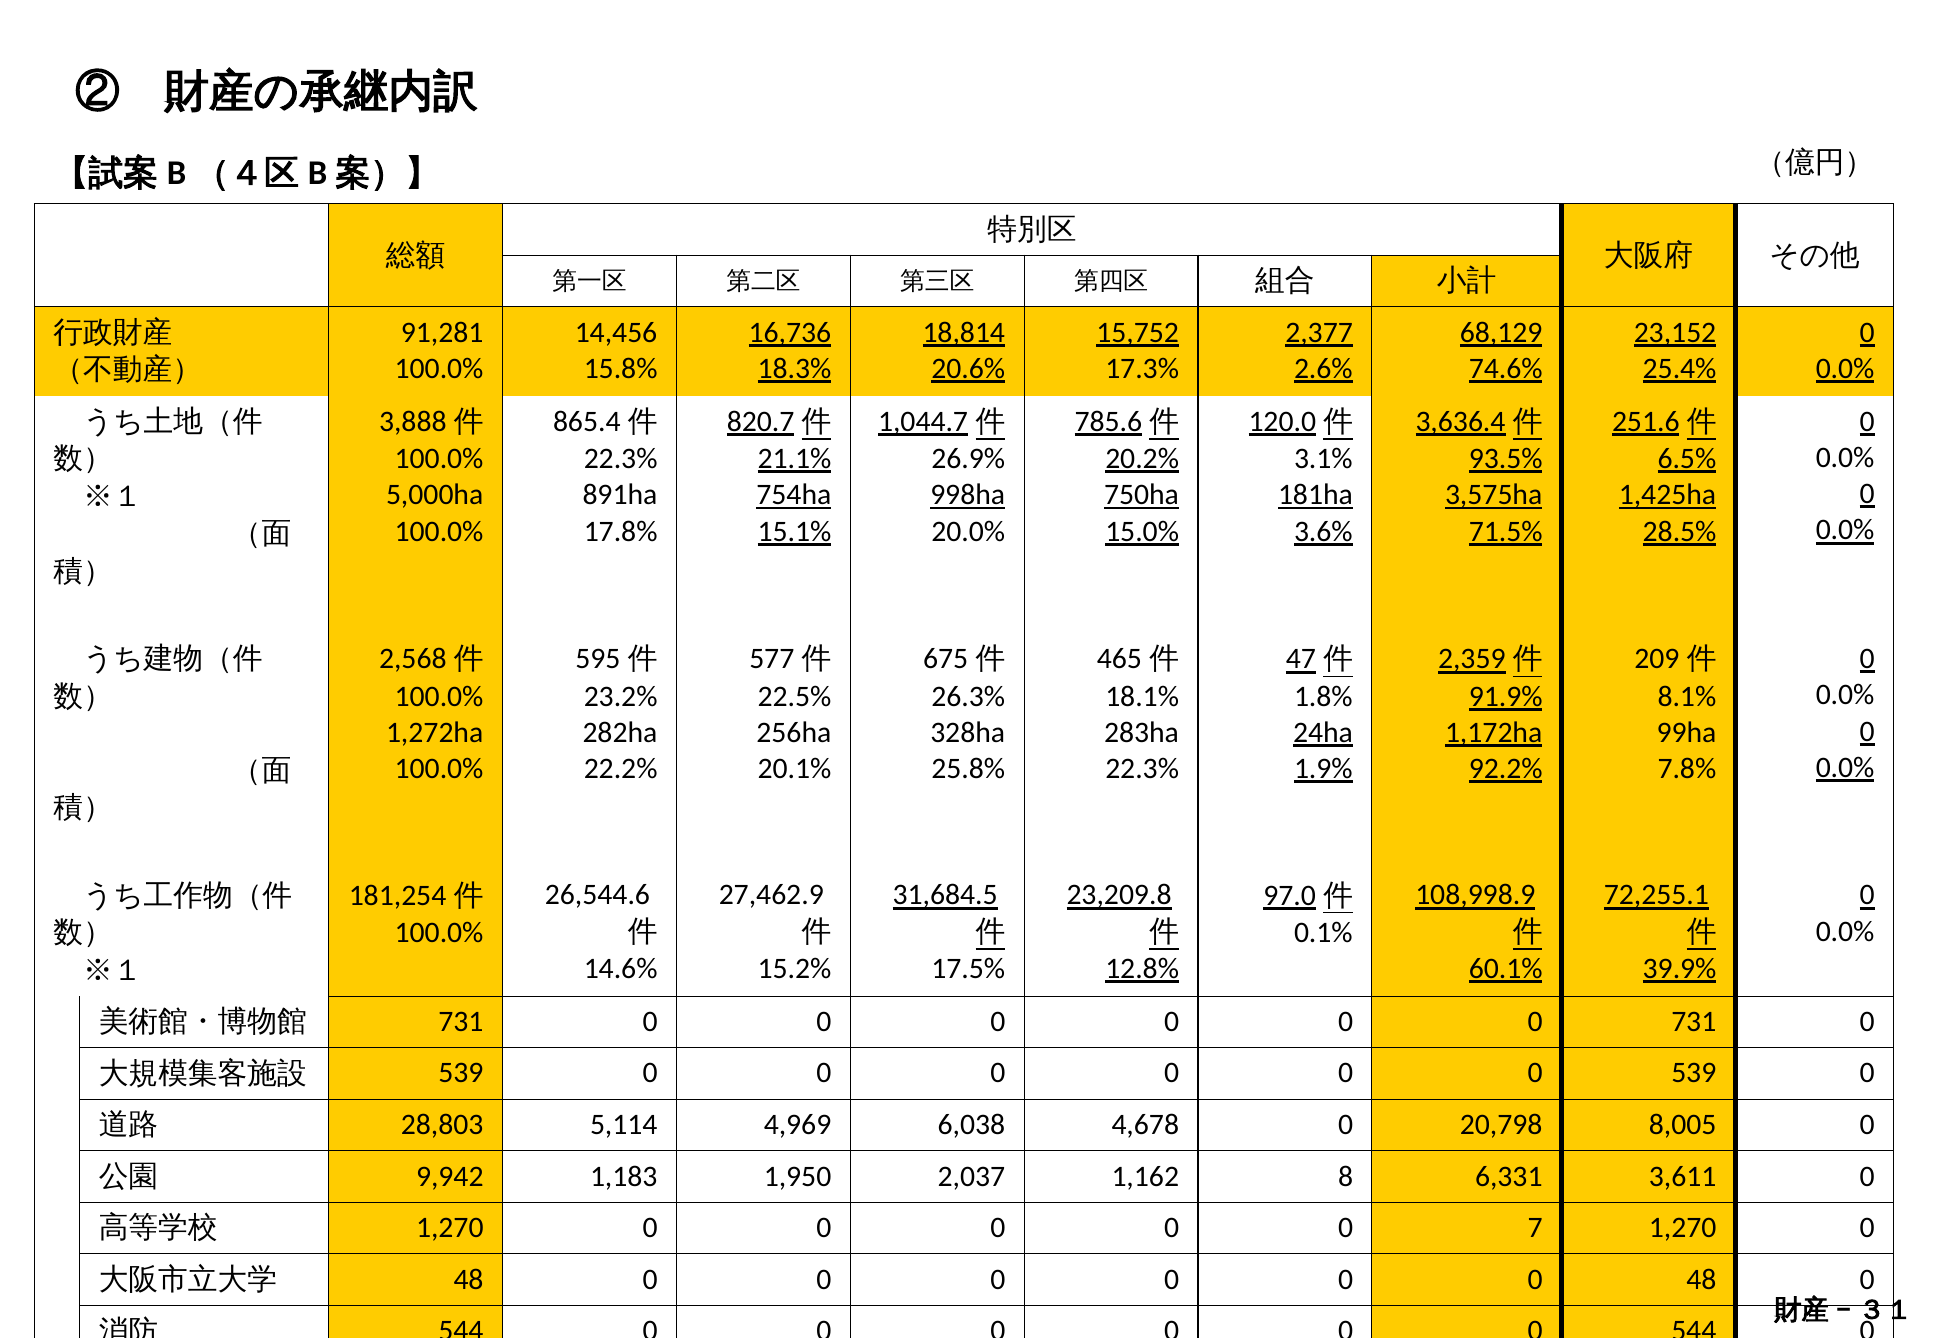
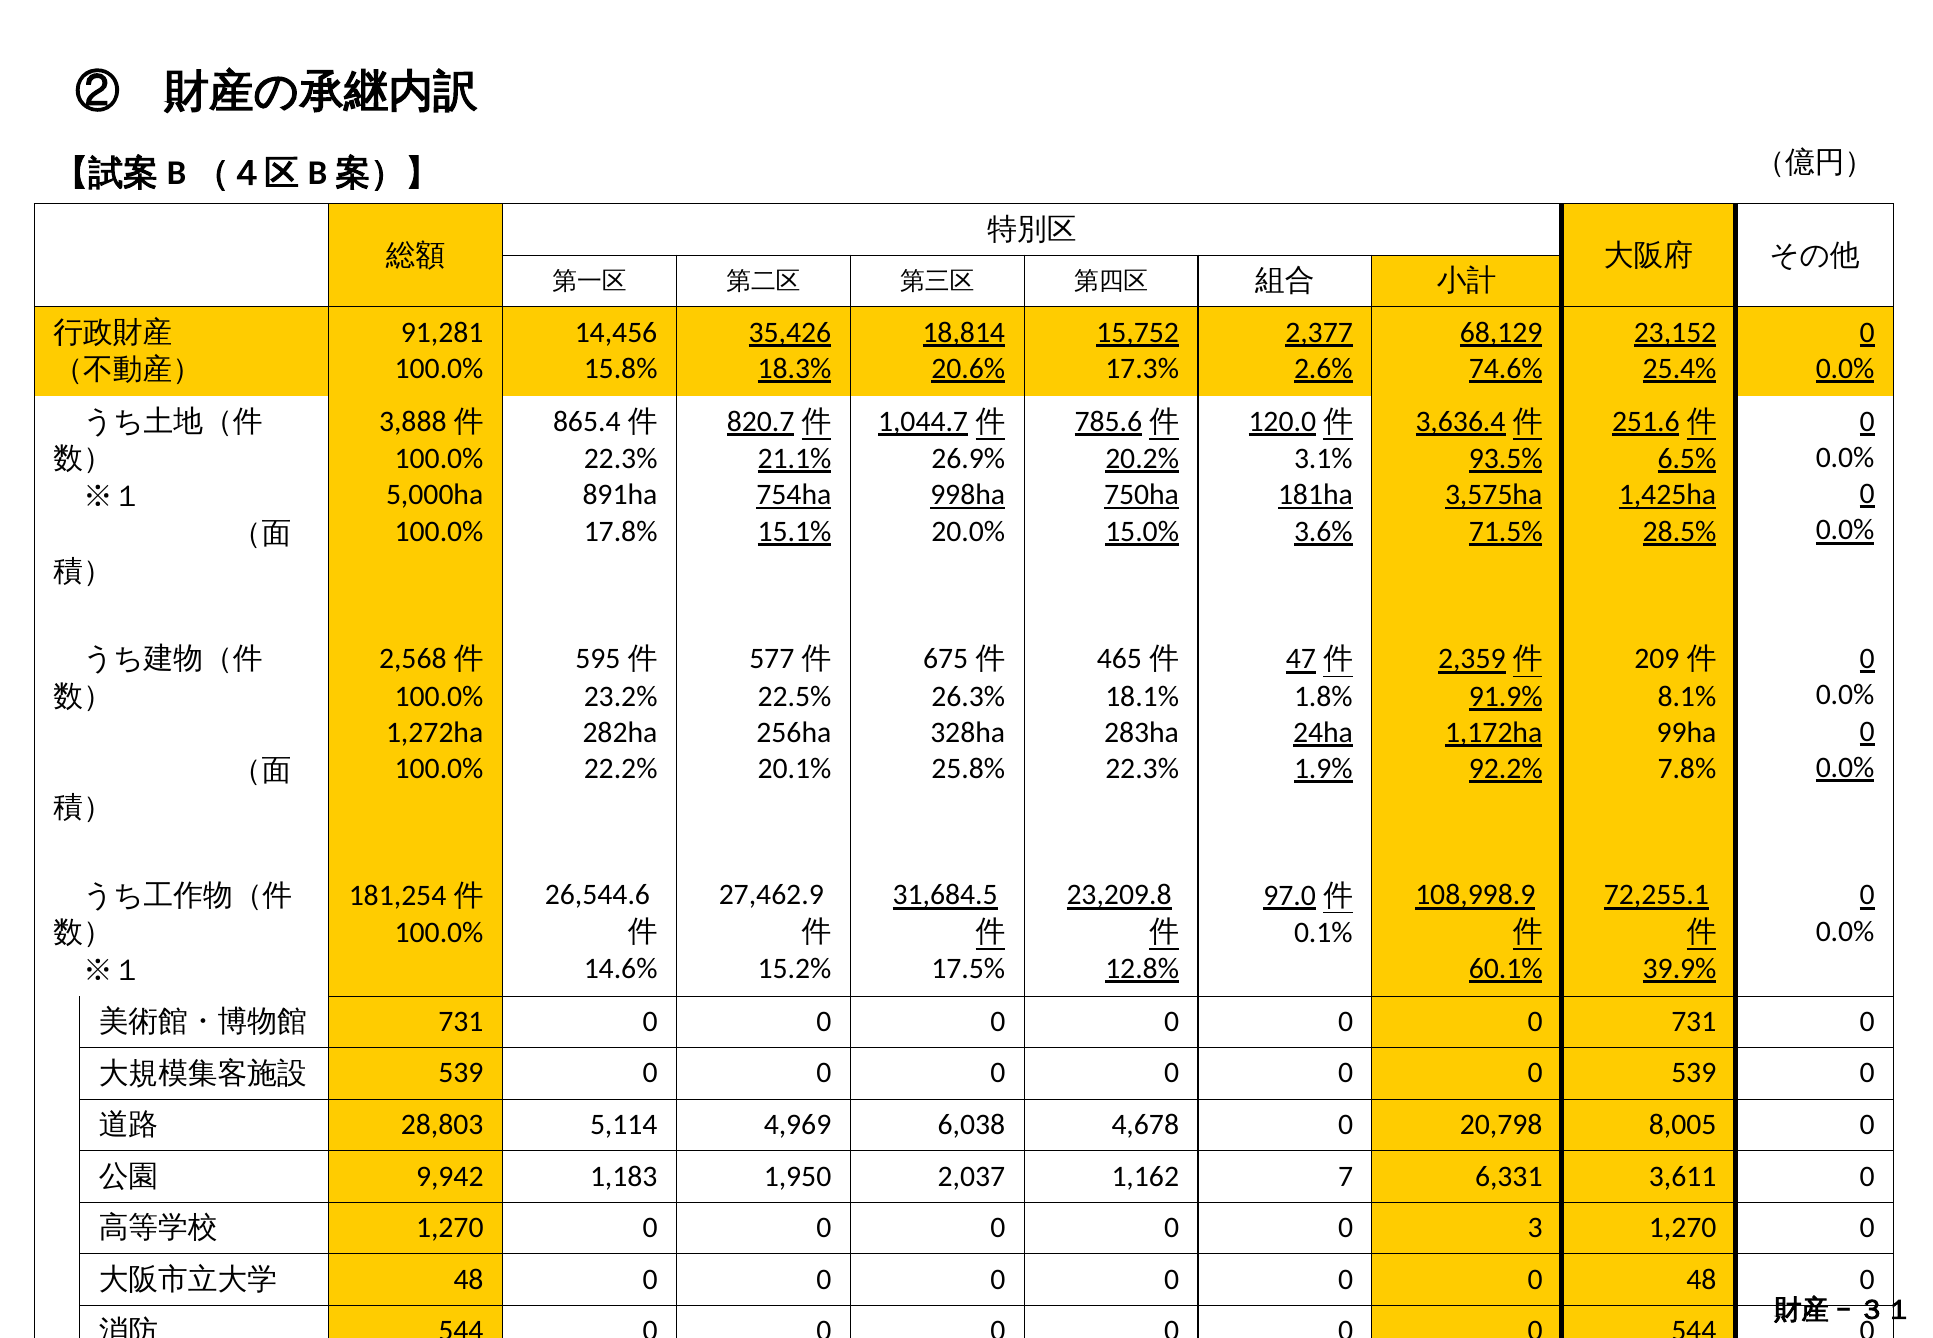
16,736: 16,736 -> 35,426 (790, 332)
8: 8 -> 7 (1346, 1176)
7: 7 -> 3 (1535, 1228)
